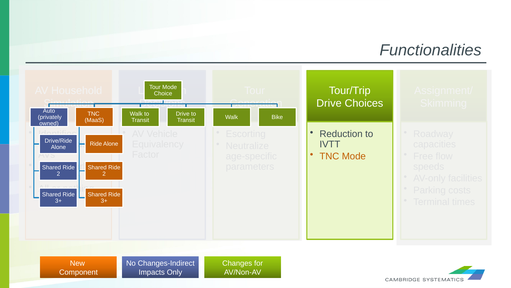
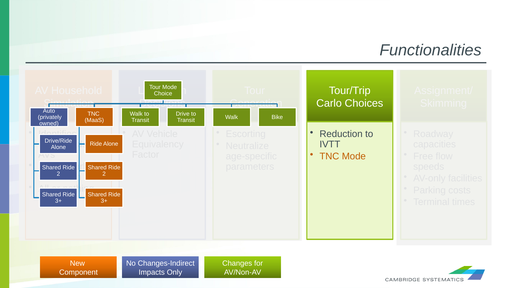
Drive: Drive -> Carlo (329, 103)
